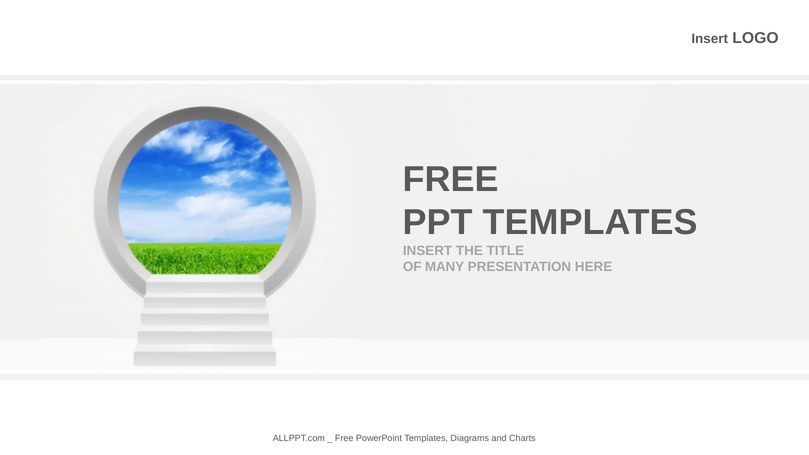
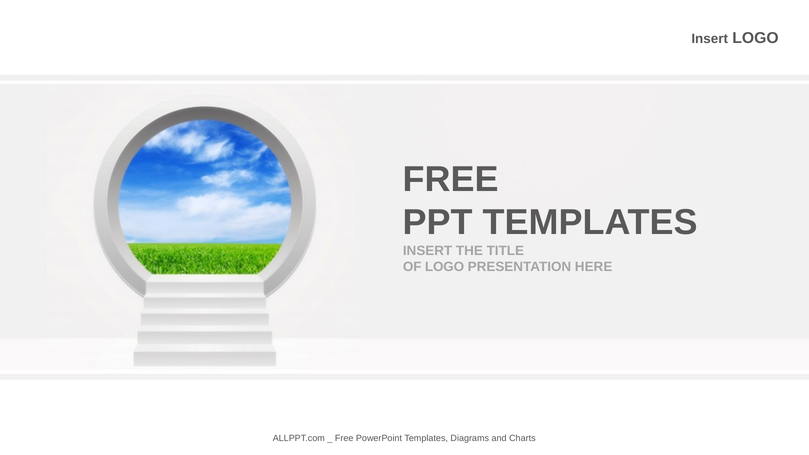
OF MANY: MANY -> LOGO (445, 267)
